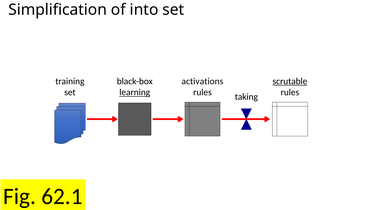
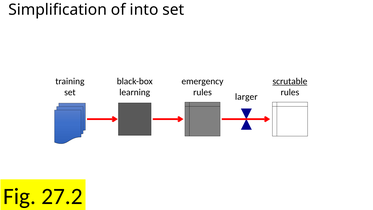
activations: activations -> emergency (202, 81)
learning underline: present -> none (135, 92)
taking: taking -> larger (246, 97)
62.1: 62.1 -> 27.2 (62, 196)
